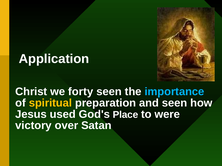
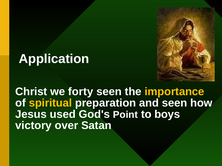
importance colour: light blue -> yellow (174, 92)
Place: Place -> Point (125, 115)
were: were -> boys (167, 115)
